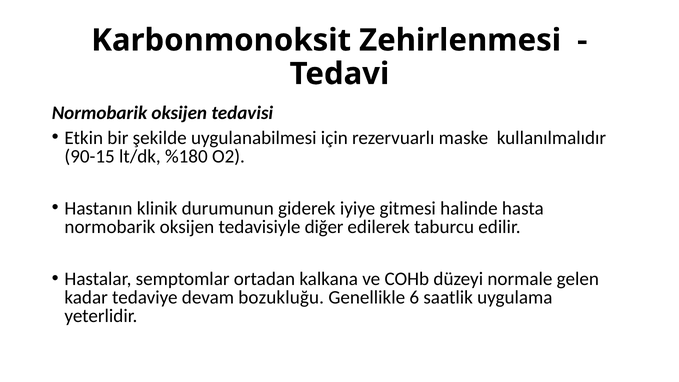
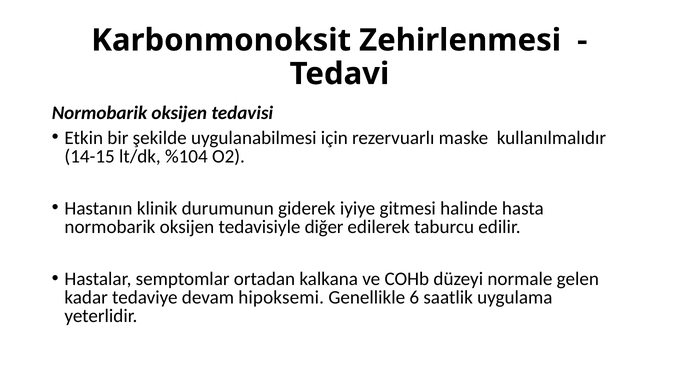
90-15: 90-15 -> 14-15 (90, 156)
%180: %180 -> %104 (186, 156)
bozukluğu: bozukluğu -> hipoksemi (281, 297)
